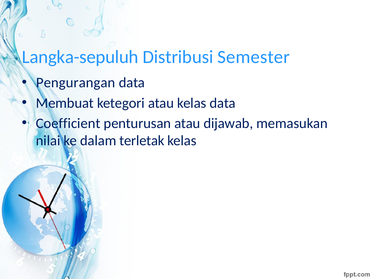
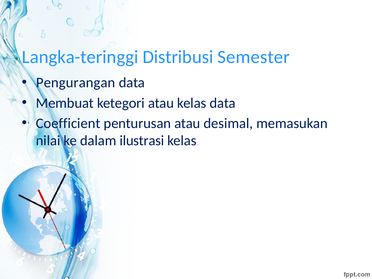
Langka-sepuluh: Langka-sepuluh -> Langka-teringgi (80, 57)
dijawab: dijawab -> desimal (228, 123)
terletak: terletak -> ilustrasi (142, 141)
